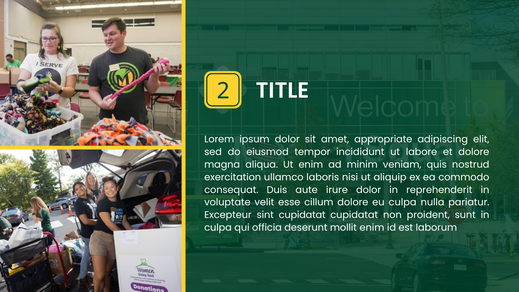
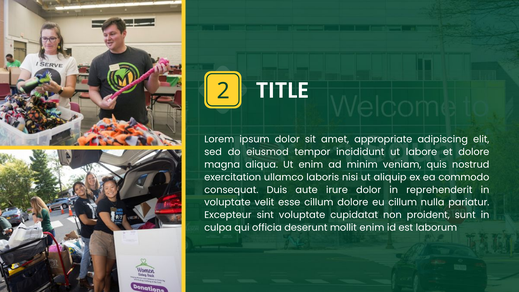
eu culpa: culpa -> cillum (403, 202)
sint cupidatat: cupidatat -> voluptate (302, 215)
